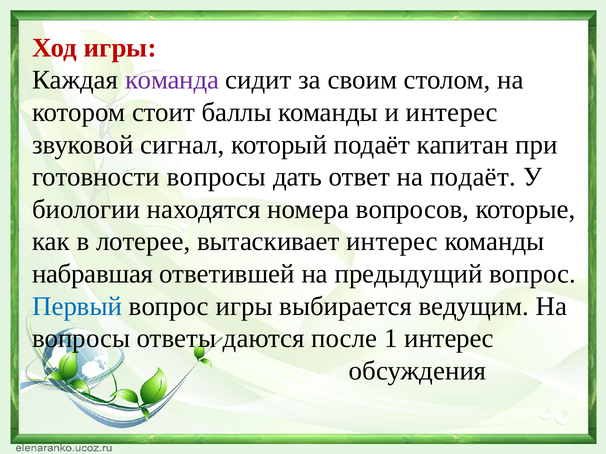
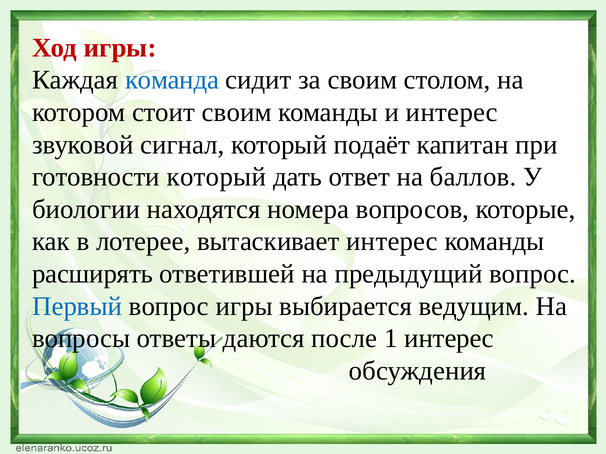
команда colour: purple -> blue (172, 80)
стоит баллы: баллы -> своим (237, 113)
готовности вопросы: вопросы -> который (216, 177)
на подаёт: подаёт -> баллов (473, 177)
набравшая: набравшая -> расширять (92, 274)
